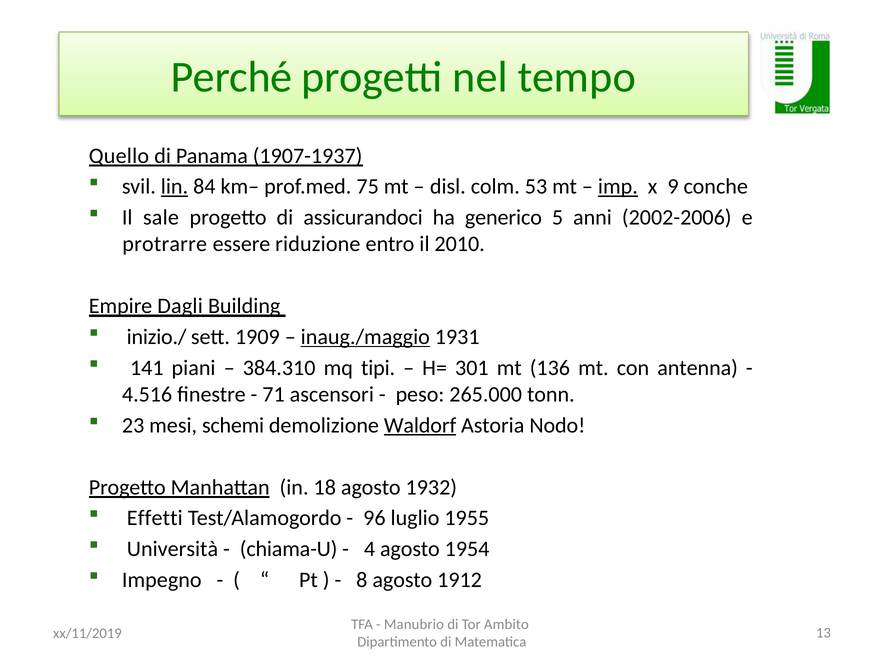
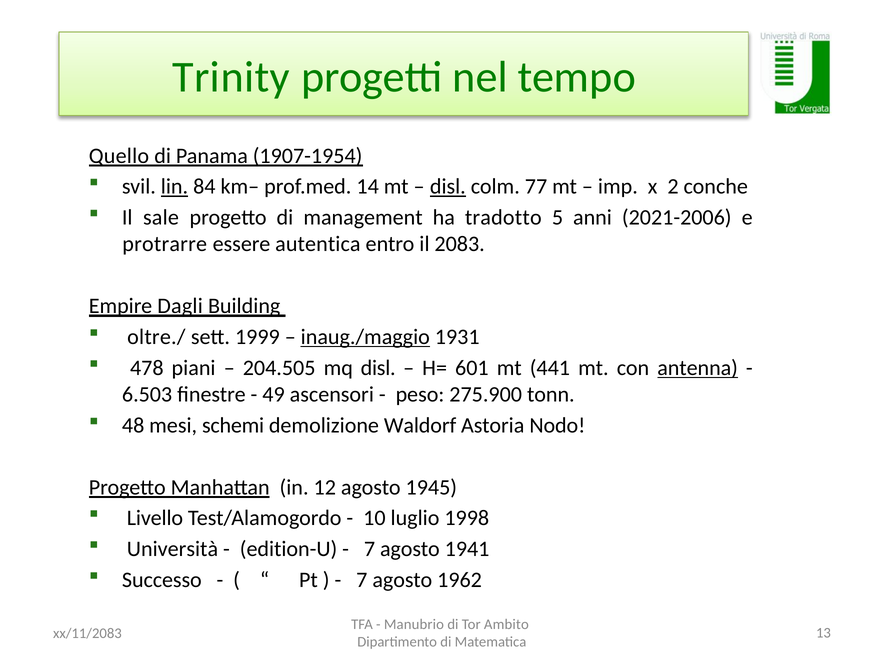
Perché: Perché -> Trinity (231, 77)
1907-1937: 1907-1937 -> 1907-1954 (308, 156)
75: 75 -> 14 (368, 187)
disl underline: none -> present (448, 187)
53: 53 -> 77 (536, 187)
imp underline: present -> none (618, 187)
9: 9 -> 2 (673, 187)
assicurandoci: assicurandoci -> management (363, 218)
generico: generico -> tradotto (503, 218)
2002-2006: 2002-2006 -> 2021-2006 (677, 218)
riduzione: riduzione -> autentica (318, 244)
2010: 2010 -> 2083 (460, 244)
inizio./: inizio./ -> oltre./ (156, 337)
1909: 1909 -> 1999 (257, 337)
141: 141 -> 478 (147, 368)
384.310: 384.310 -> 204.505 (279, 368)
mq tipi: tipi -> disl (378, 368)
301: 301 -> 601 (472, 368)
136: 136 -> 441 (550, 368)
antenna underline: none -> present (698, 368)
4.516: 4.516 -> 6.503 (147, 394)
71: 71 -> 49 (274, 394)
265.000: 265.000 -> 275.900 (486, 394)
23: 23 -> 48 (133, 425)
Waldorf underline: present -> none (420, 425)
18: 18 -> 12 (325, 487)
1932: 1932 -> 1945 (431, 487)
Effetti: Effetti -> Livello (155, 518)
96: 96 -> 10 (374, 518)
1955: 1955 -> 1998 (467, 518)
chiama-U: chiama-U -> edition-U (289, 549)
4: 4 -> 7 (369, 549)
1954: 1954 -> 1941 (467, 549)
Impegno: Impegno -> Successo (162, 580)
8: 8 -> 7 (362, 580)
1912: 1912 -> 1962 (460, 580)
xx/11/2019: xx/11/2019 -> xx/11/2083 (87, 633)
